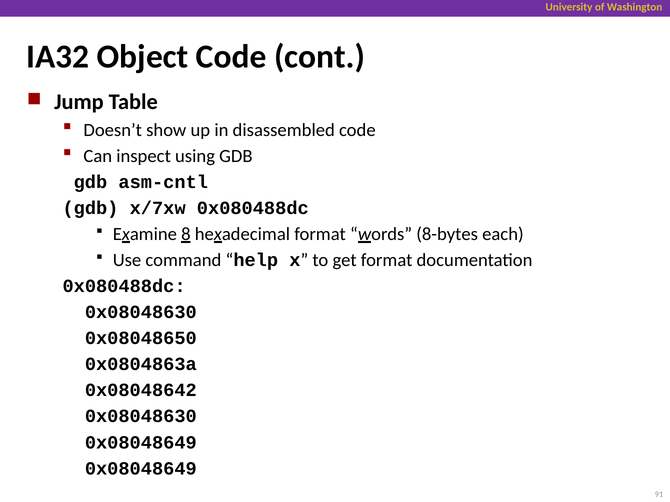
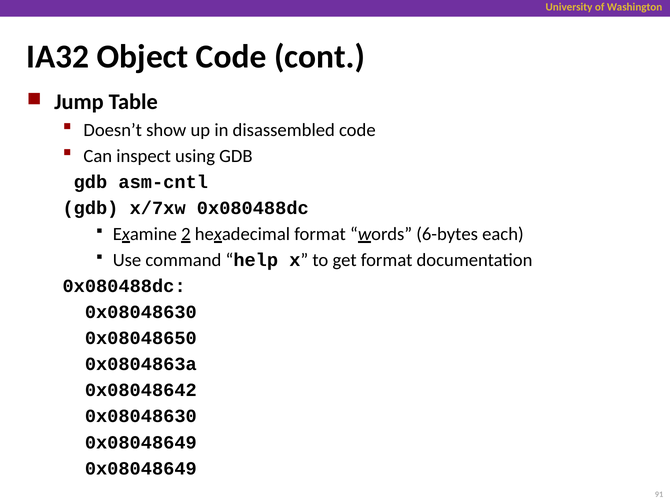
8: 8 -> 2 (186, 234)
8-bytes: 8-bytes -> 6-bytes (447, 234)
